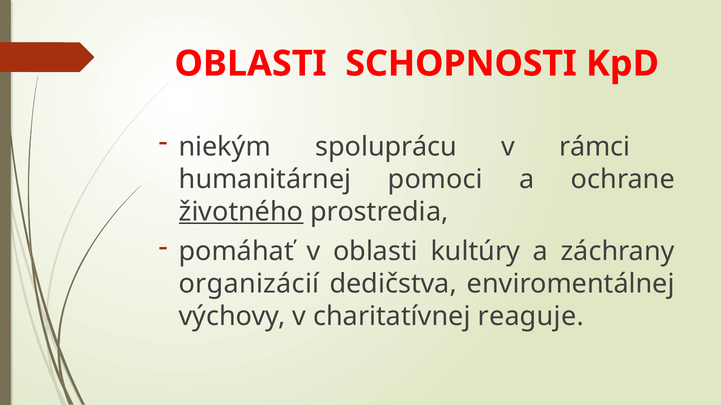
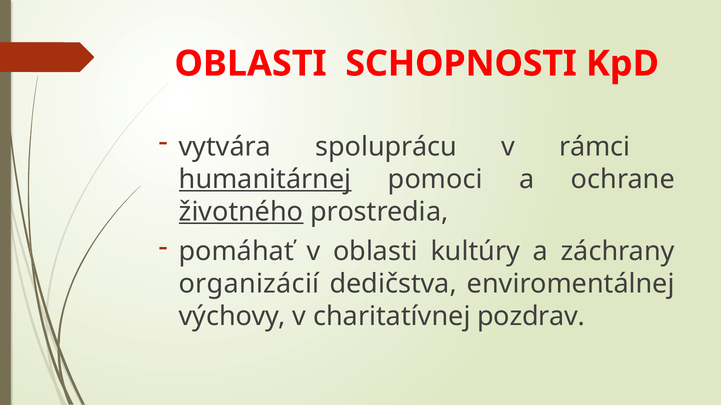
niekým: niekým -> vytvára (225, 147)
humanitárnej underline: none -> present (265, 179)
reaguje: reaguje -> pozdrav (531, 317)
